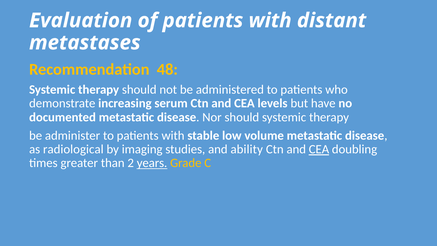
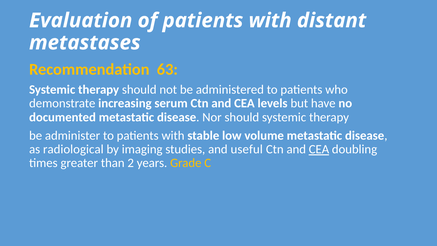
48: 48 -> 63 (167, 69)
ability: ability -> useful (247, 149)
years underline: present -> none (152, 163)
